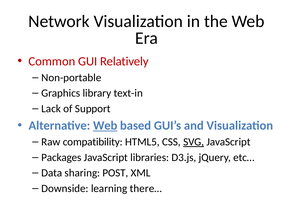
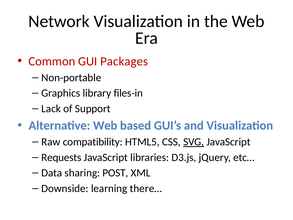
Relatively: Relatively -> Packages (124, 61)
text-in: text-in -> files-in (128, 93)
Web underline: present -> none (105, 125)
Packages: Packages -> Requests (61, 157)
